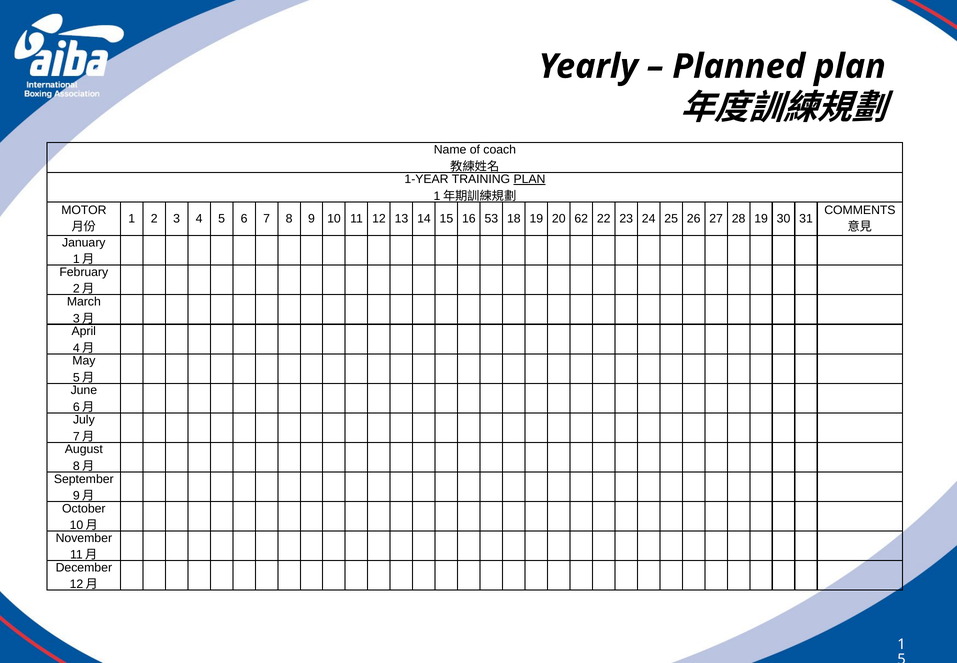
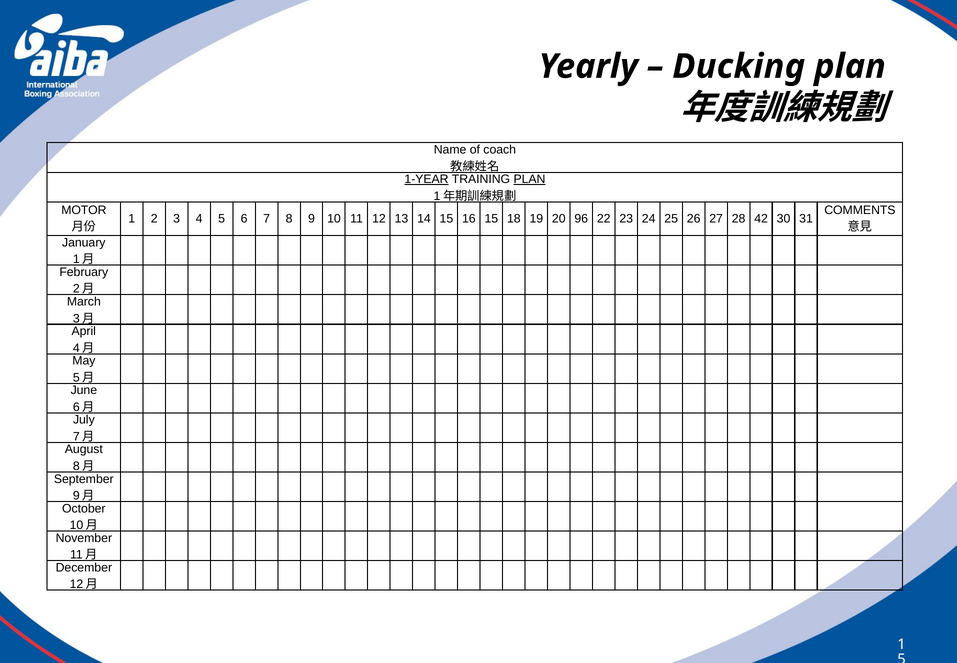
Planned: Planned -> Ducking (739, 66)
1-YEAR underline: none -> present (427, 179)
16 53: 53 -> 15 (491, 219)
62: 62 -> 96 (581, 219)
28 19: 19 -> 42 (761, 219)
